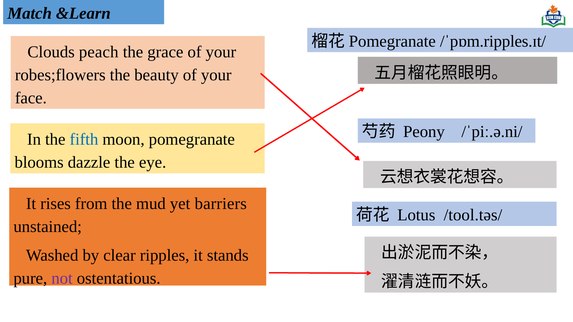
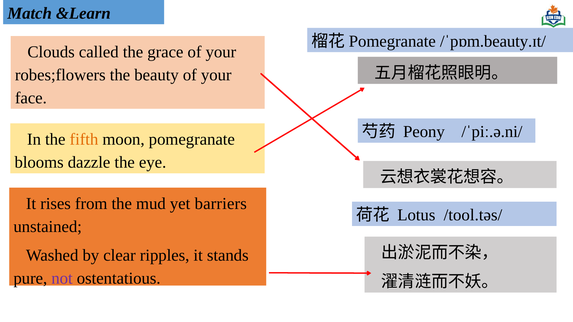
/ˈpɒm.ripples.ɪt/: /ˈpɒm.ripples.ɪt/ -> /ˈpɒm.beauty.ɪt/ (493, 41)
peach: peach -> called (99, 52)
fifth colour: blue -> orange (84, 140)
